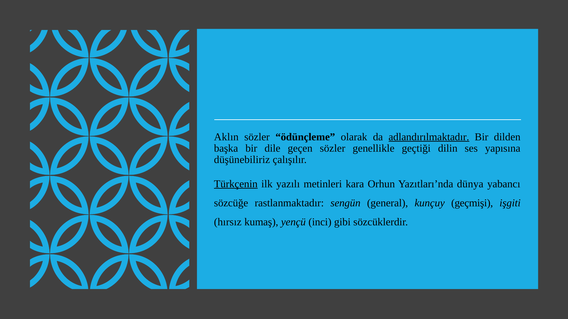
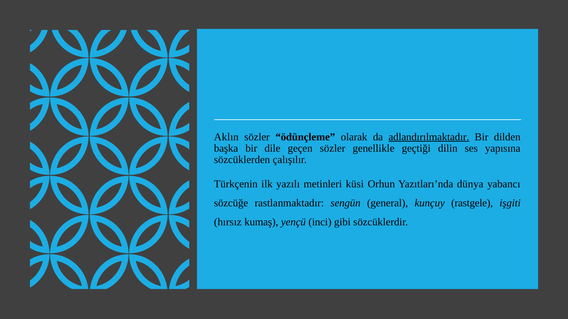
düşünebiliriz: düşünebiliriz -> sözcüklerden (242, 160)
Türkçenin underline: present -> none (236, 184)
kara: kara -> küsi (355, 184)
geçmişi: geçmişi -> rastgele (472, 203)
